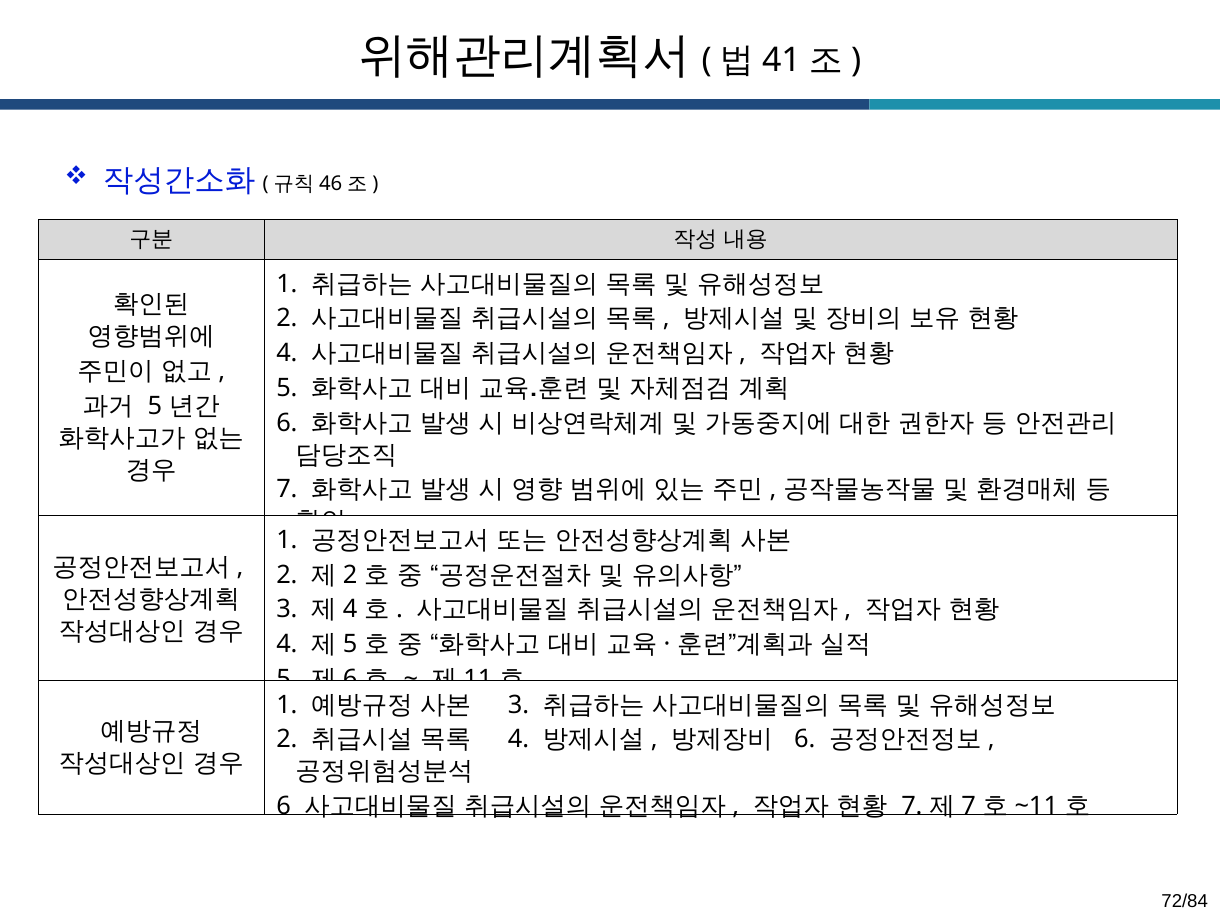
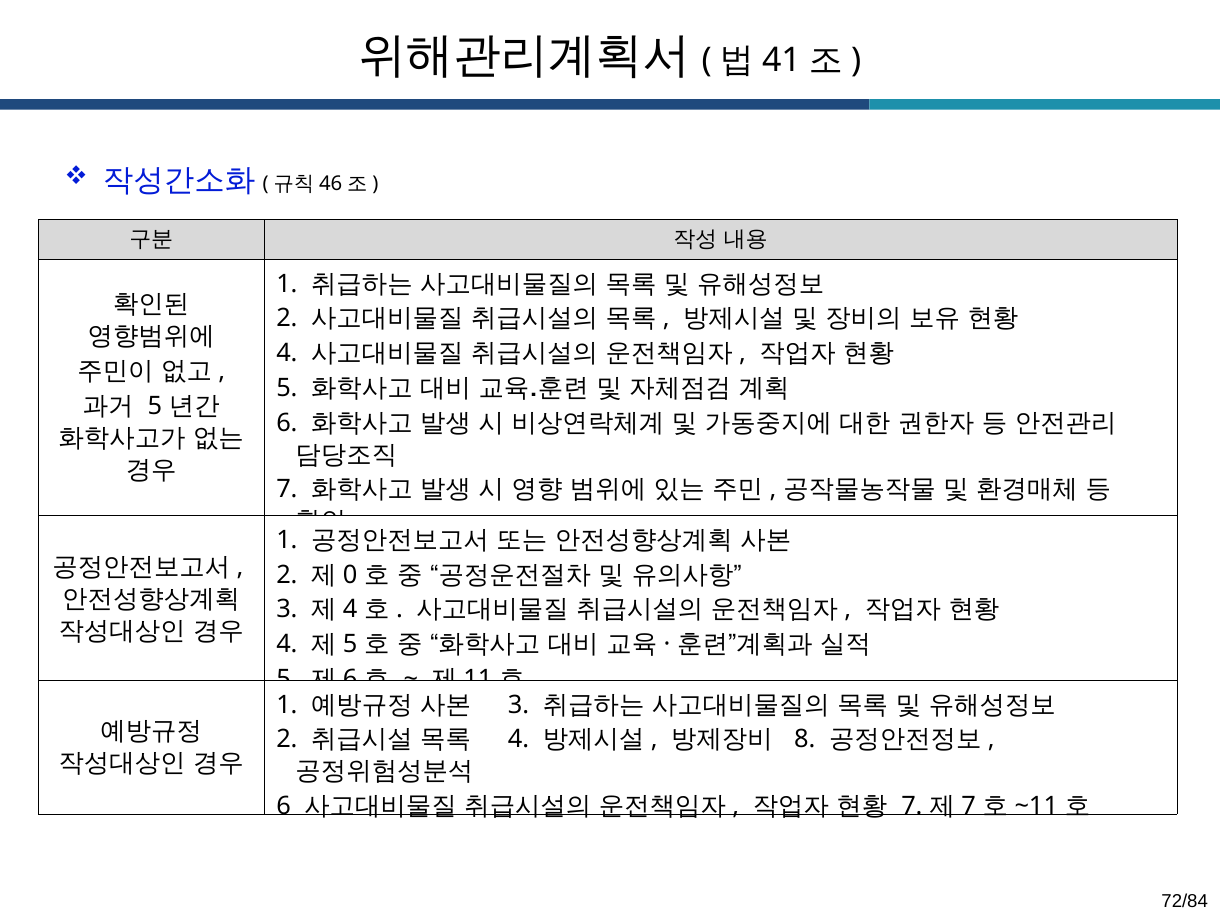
2: 2 -> 0 (350, 575)
6: 6 -> 8 (805, 739)
